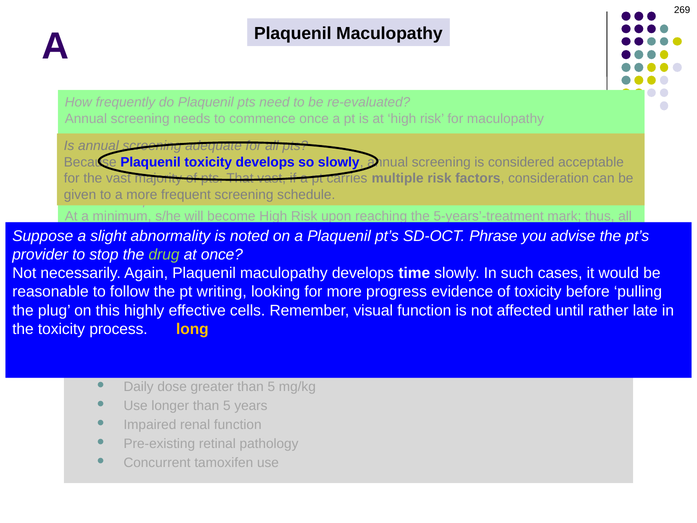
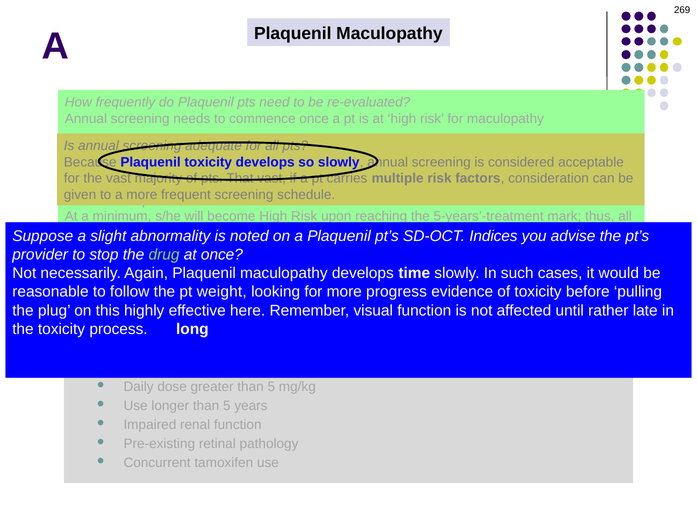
Phrase: Phrase -> Indices (493, 236)
writing: writing -> weight (222, 292)
cells: cells -> here (248, 310)
long colour: yellow -> white (192, 329)
